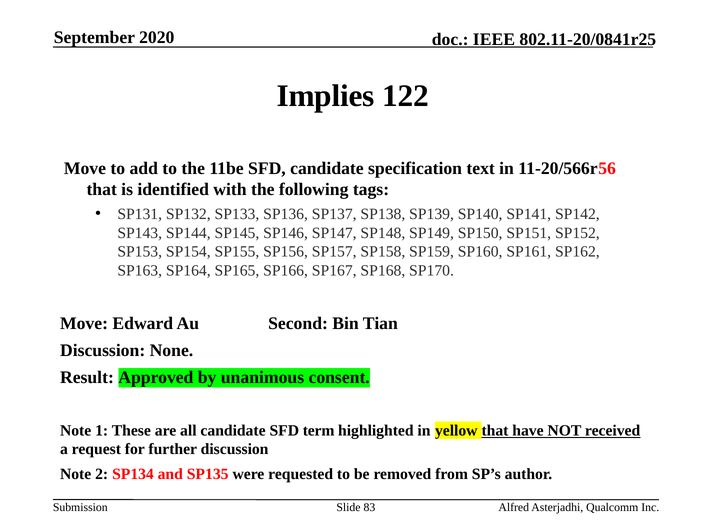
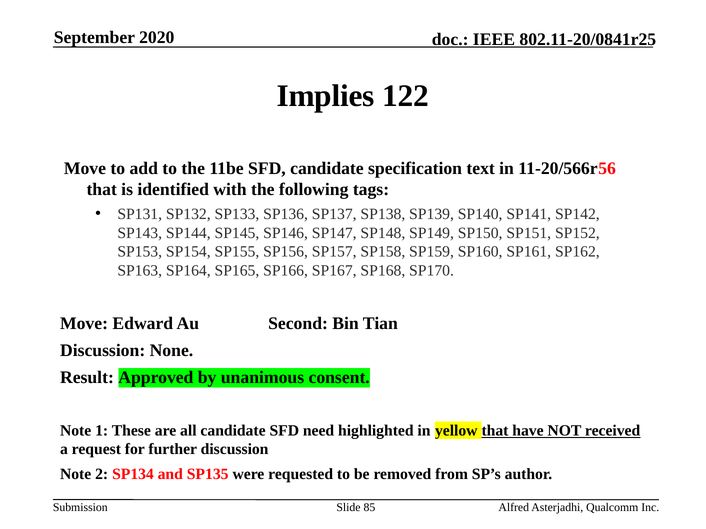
term: term -> need (319, 431)
83: 83 -> 85 (369, 508)
